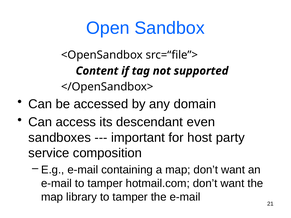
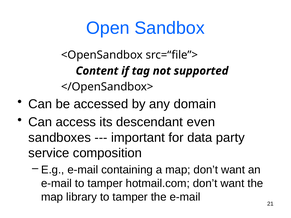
host: host -> data (200, 138)
